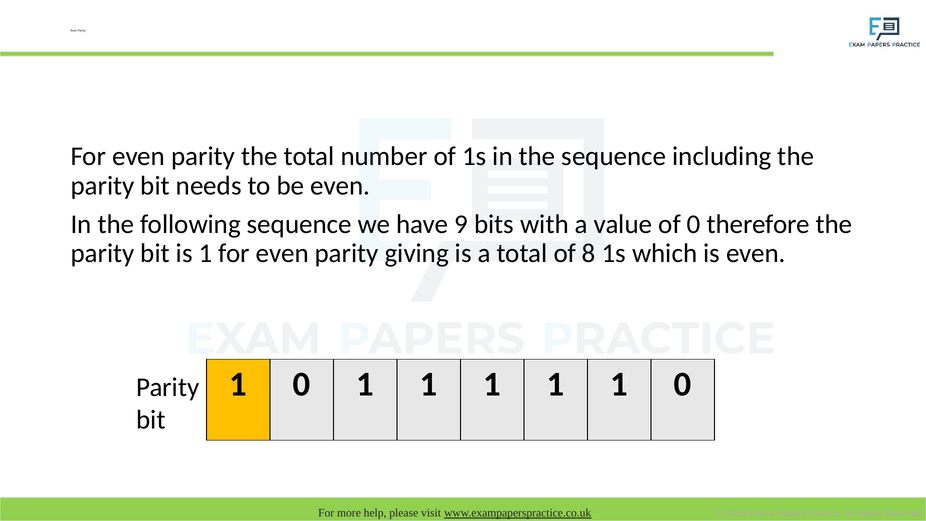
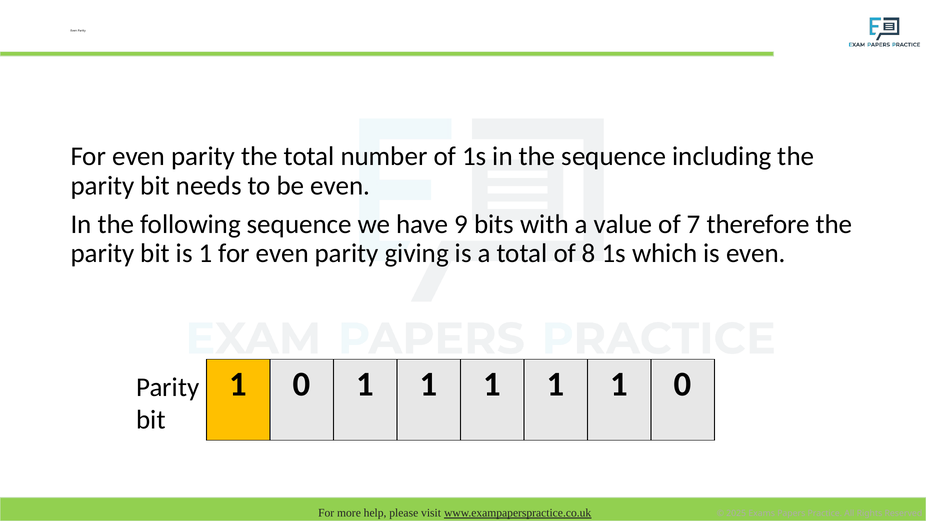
of 0: 0 -> 7 (694, 224)
